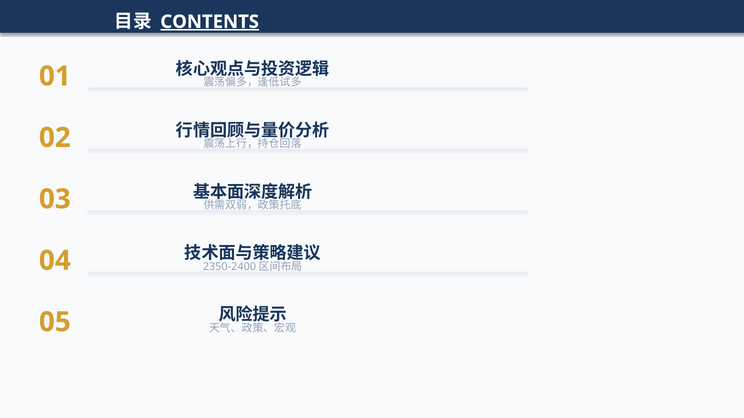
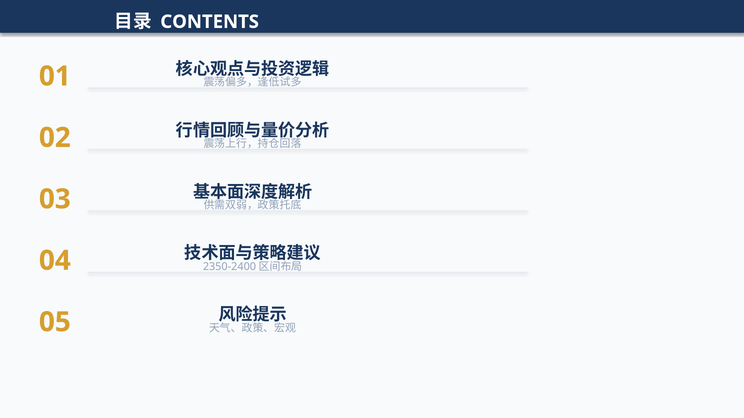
CONTENTS underline: present -> none (210, 22)
